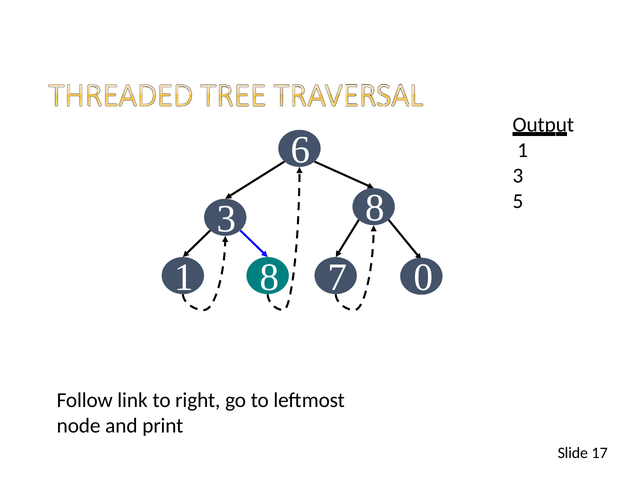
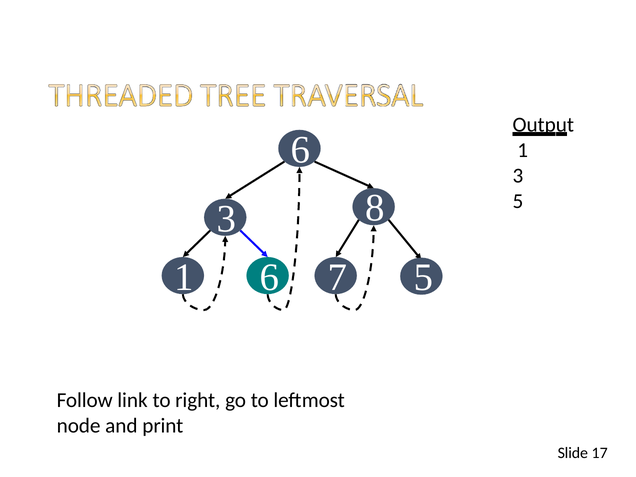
1 8: 8 -> 6 (270, 278)
7 0: 0 -> 5 (423, 278)
